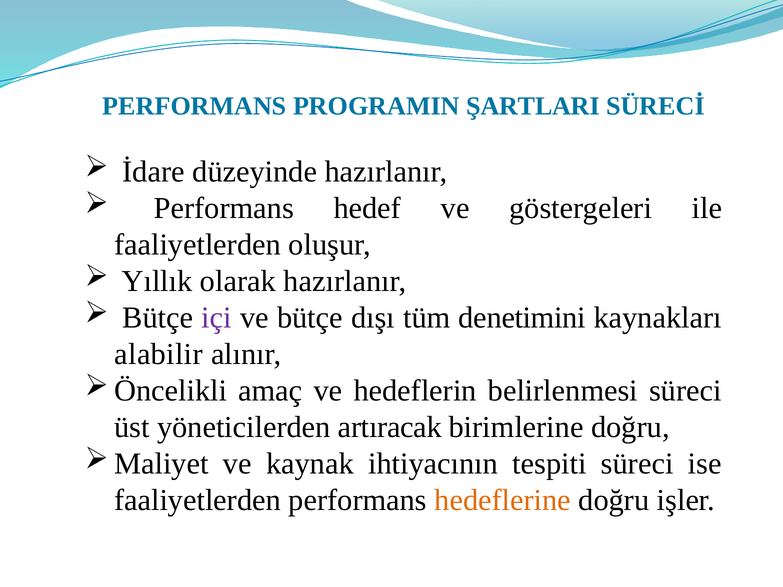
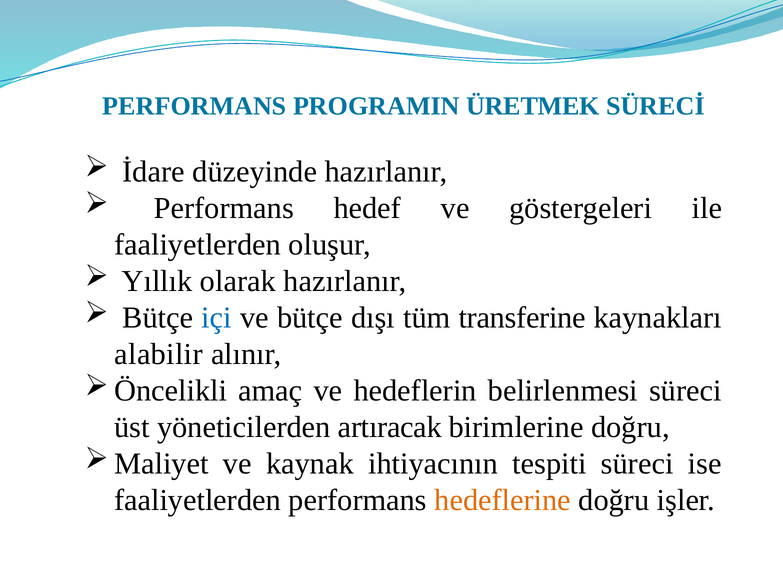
ŞARTLARI: ŞARTLARI -> ÜRETMEK (533, 106)
içi colour: purple -> blue (217, 318)
denetimini: denetimini -> transferine (522, 318)
